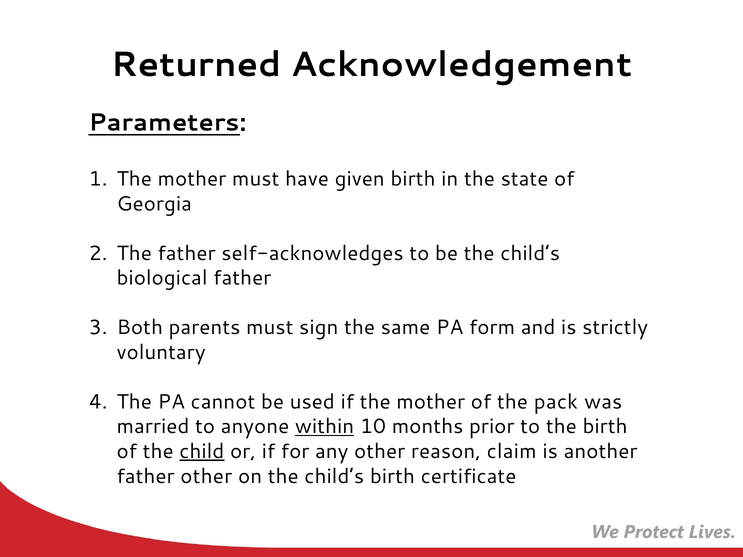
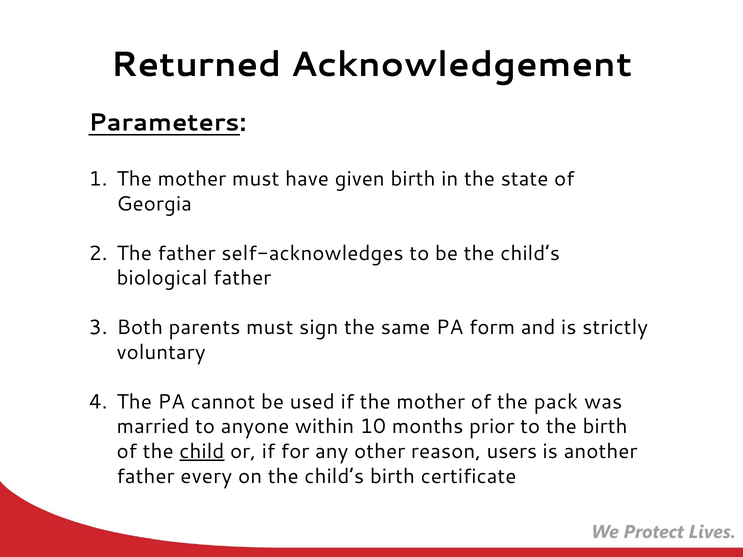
within underline: present -> none (325, 427)
claim: claim -> users (512, 452)
father other: other -> every (206, 476)
